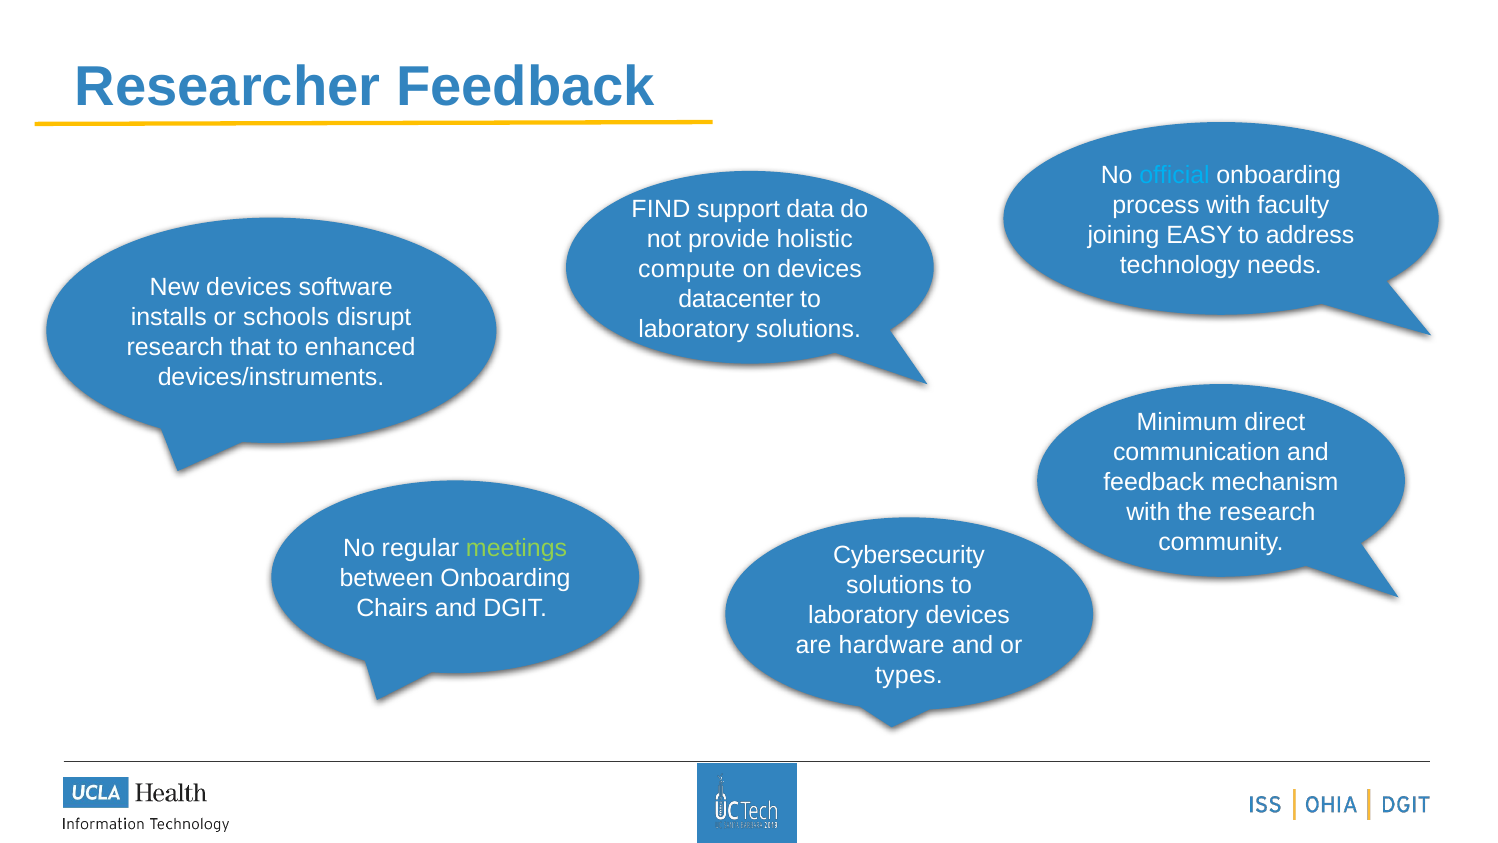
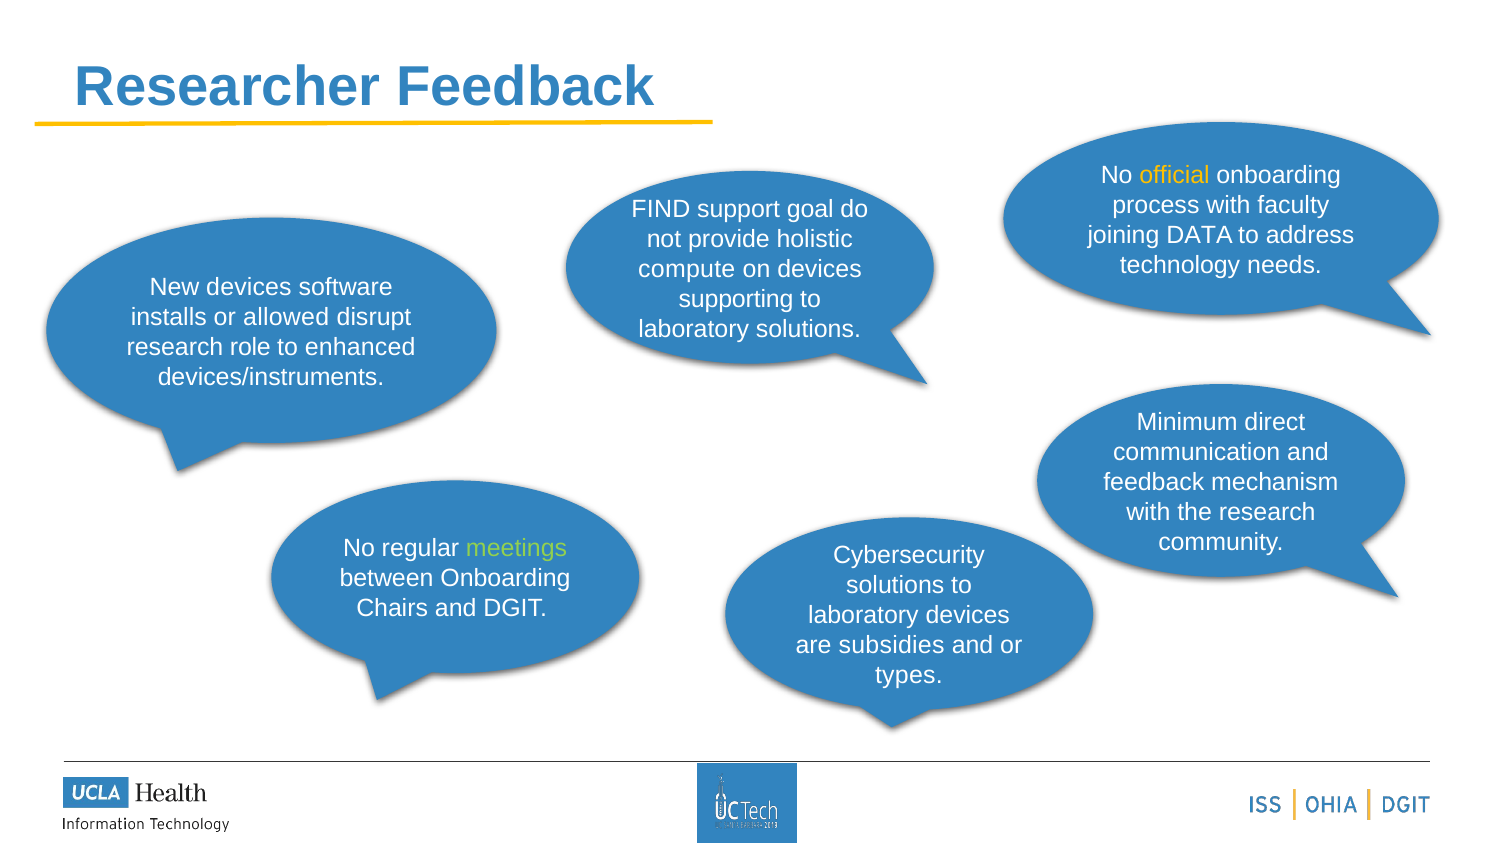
official colour: light blue -> yellow (1174, 175)
data: data -> goal (810, 209)
EASY: EASY -> DATA (1199, 235)
datacenter: datacenter -> supporting (736, 299)
schools: schools -> allowed (286, 317)
that: that -> role (250, 347)
hardware: hardware -> subsidies (892, 645)
